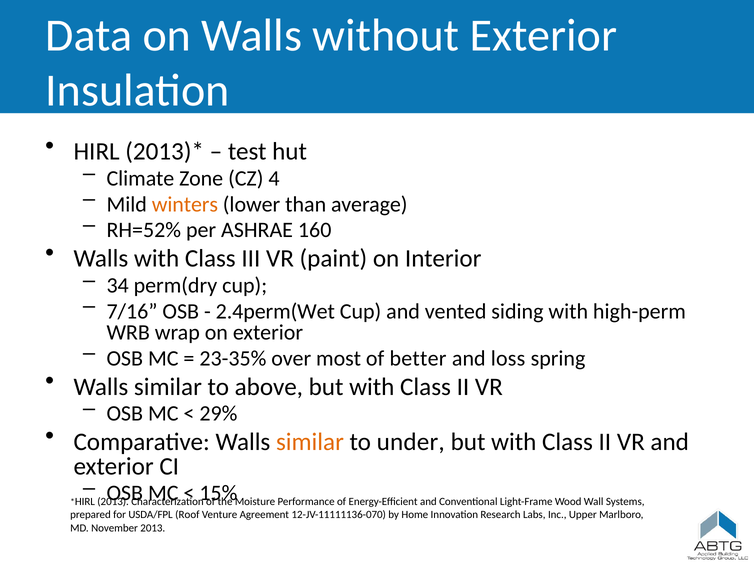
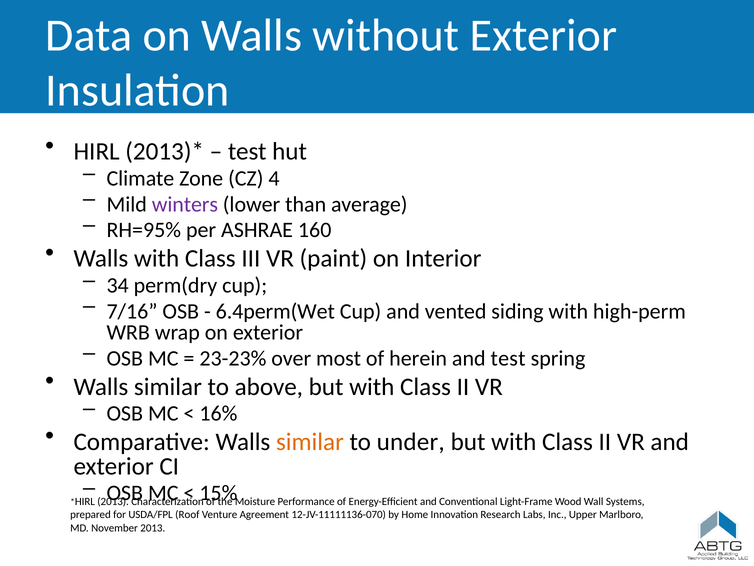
winters colour: orange -> purple (185, 204)
RH=52%: RH=52% -> RH=95% (144, 230)
2.4perm(Wet: 2.4perm(Wet -> 6.4perm(Wet (275, 311)
23-35%: 23-35% -> 23-23% (233, 358)
better: better -> herein (418, 358)
and loss: loss -> test (508, 358)
29%: 29% -> 16% (218, 413)
